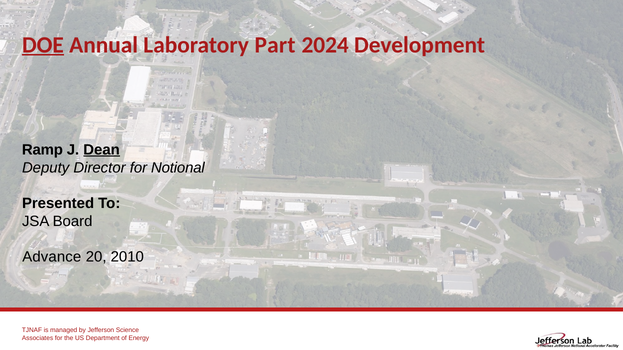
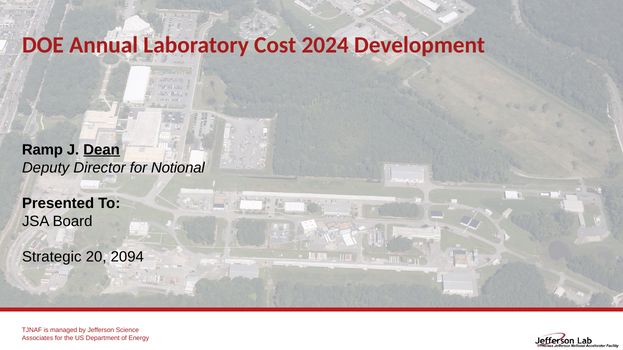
DOE underline: present -> none (43, 45)
Part: Part -> Cost (275, 45)
Advance: Advance -> Strategic (52, 257)
2010: 2010 -> 2094 (127, 257)
